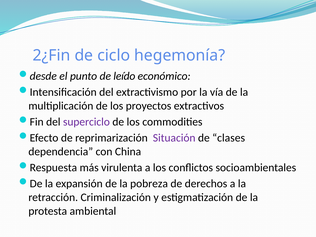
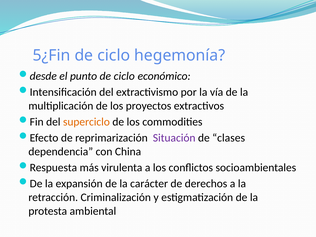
2¿Fin: 2¿Fin -> 5¿Fin (51, 55)
punto de leído: leído -> ciclo (124, 76)
superciclo colour: purple -> orange (86, 122)
pobreza: pobreza -> carácter (149, 184)
